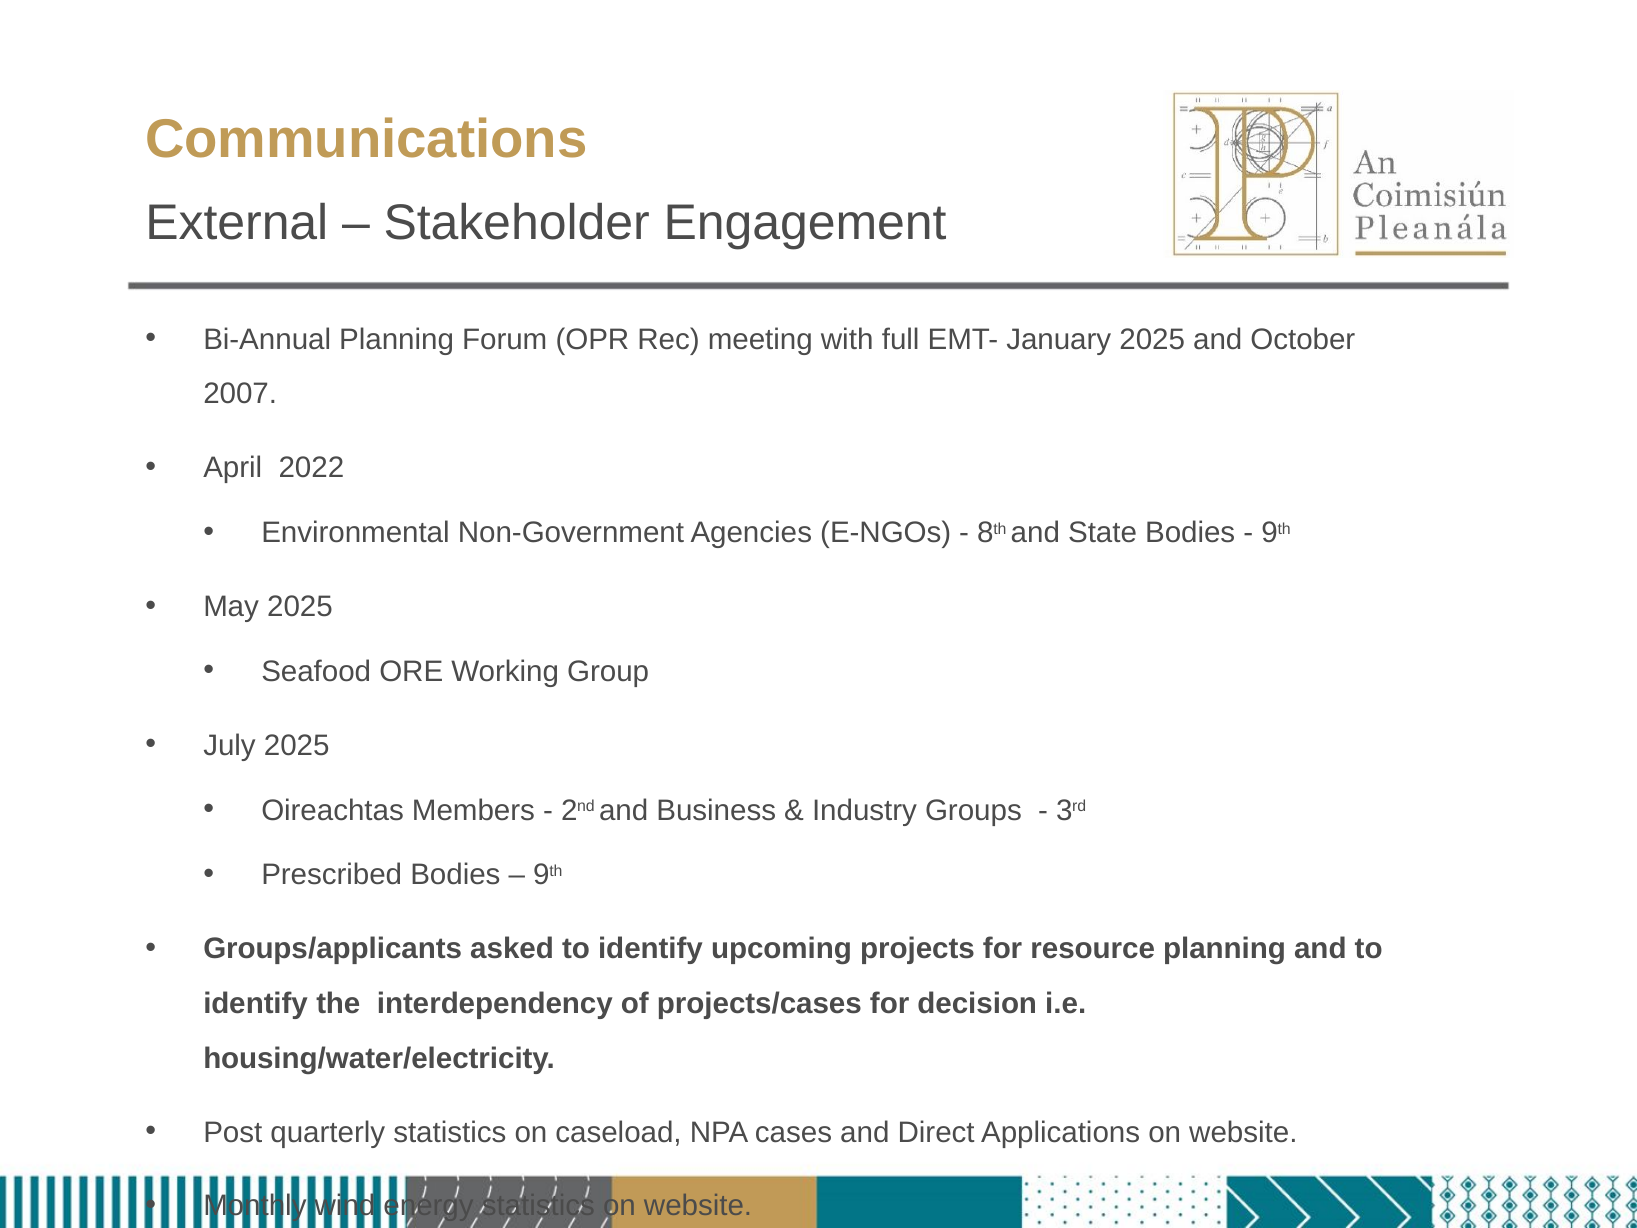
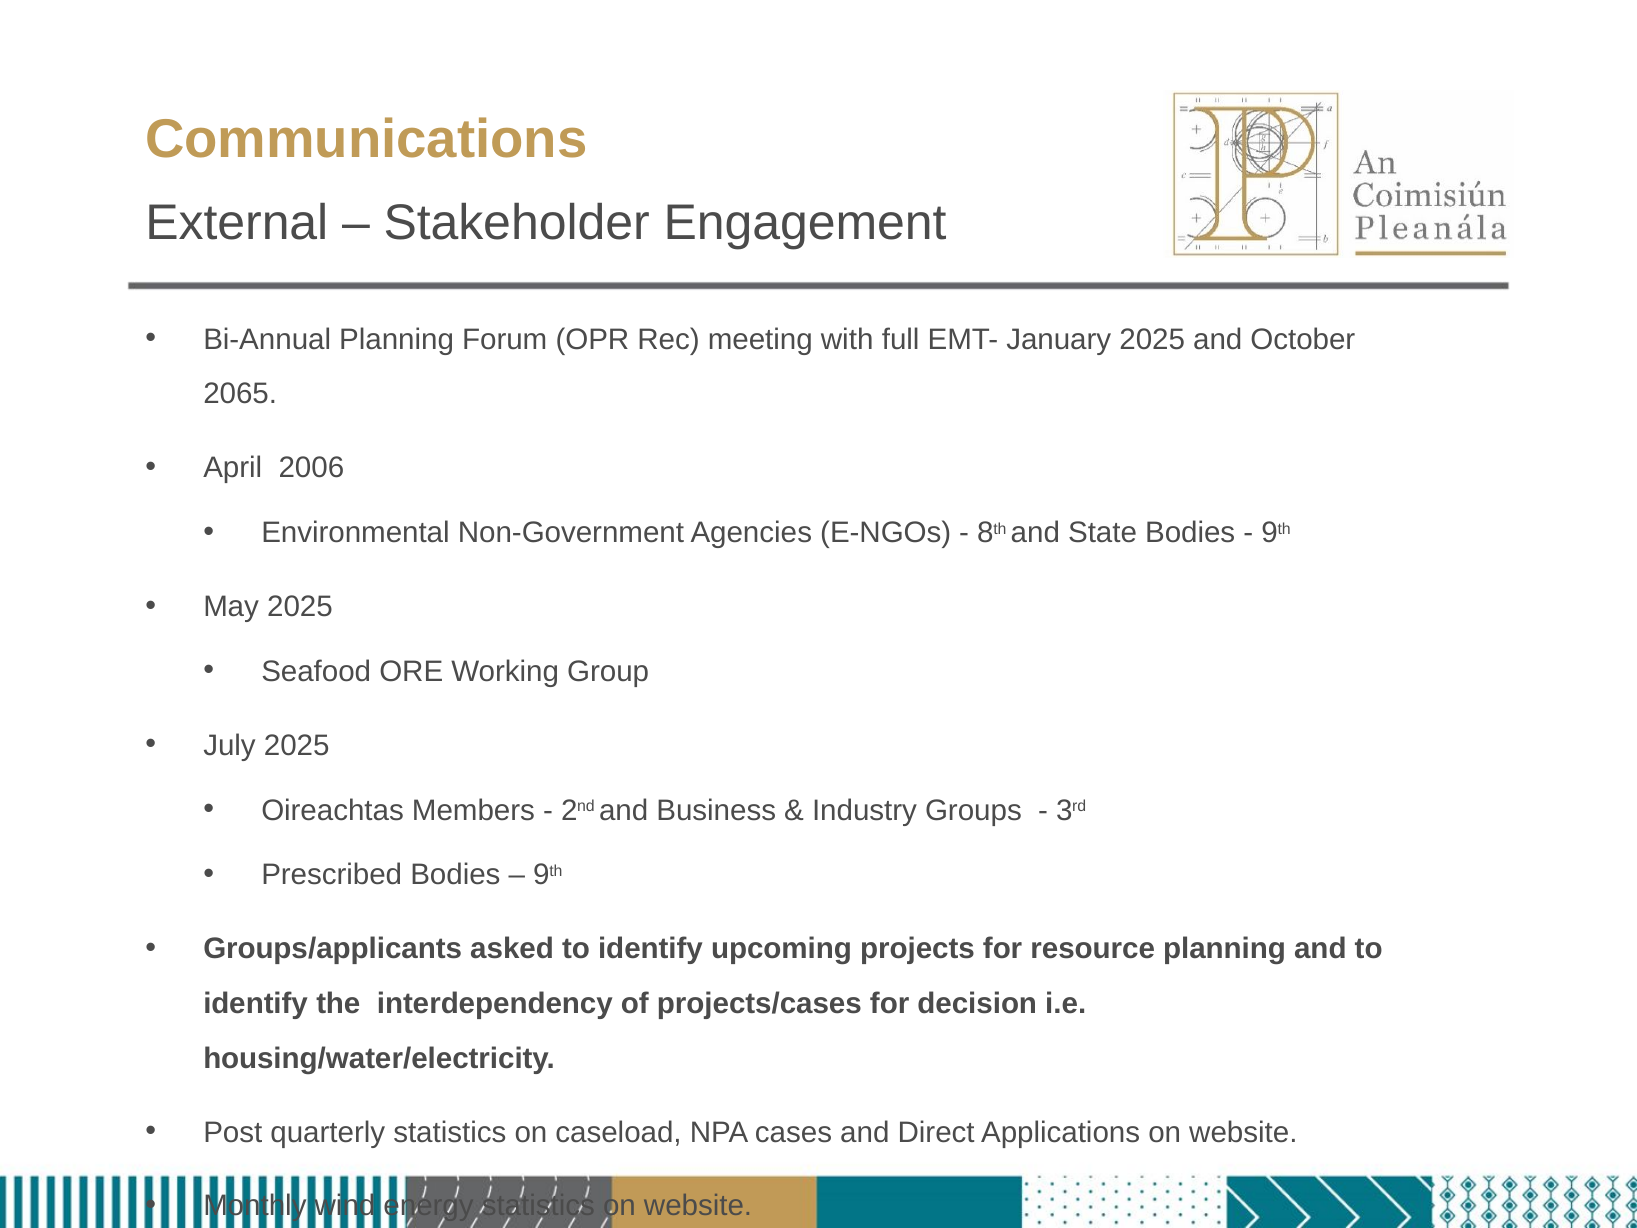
2007: 2007 -> 2065 (240, 394)
2022: 2022 -> 2006 (311, 468)
